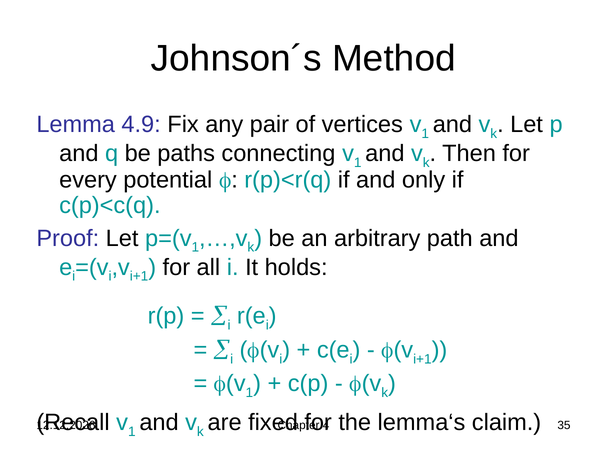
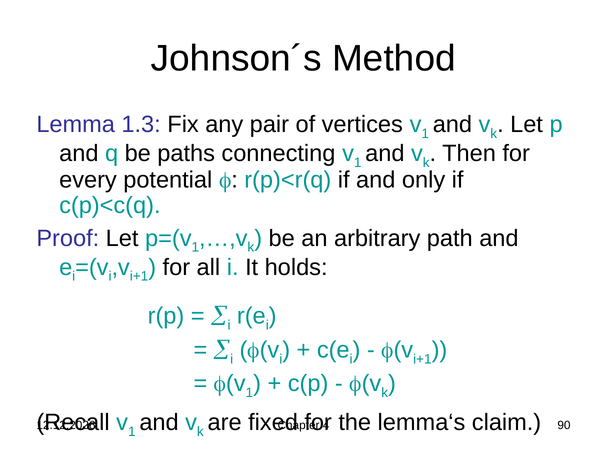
4.9: 4.9 -> 1.3 (141, 125)
35: 35 -> 90 (564, 426)
